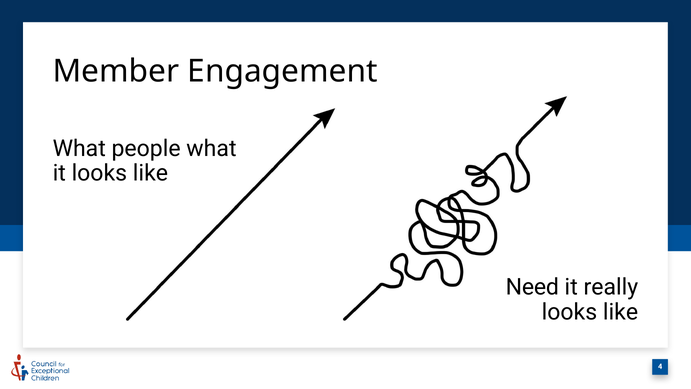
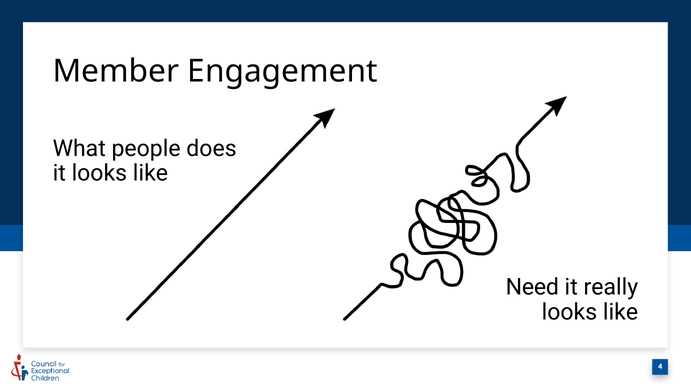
people what: what -> does (211, 148)
